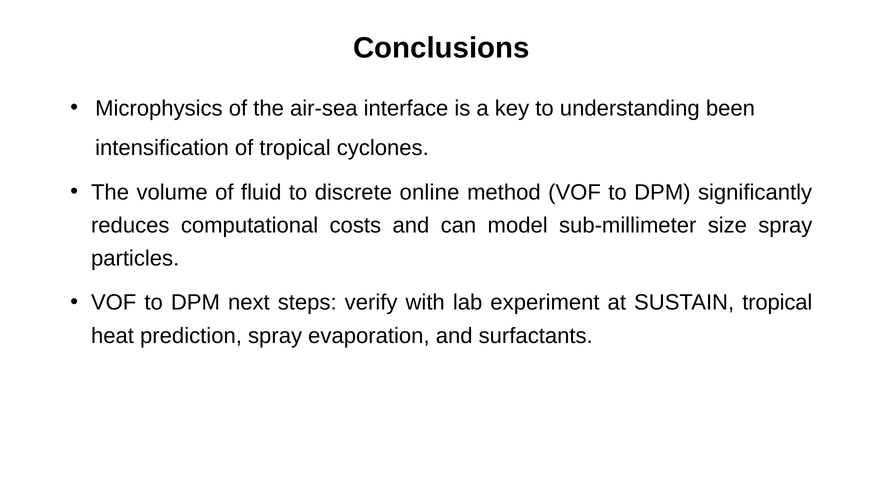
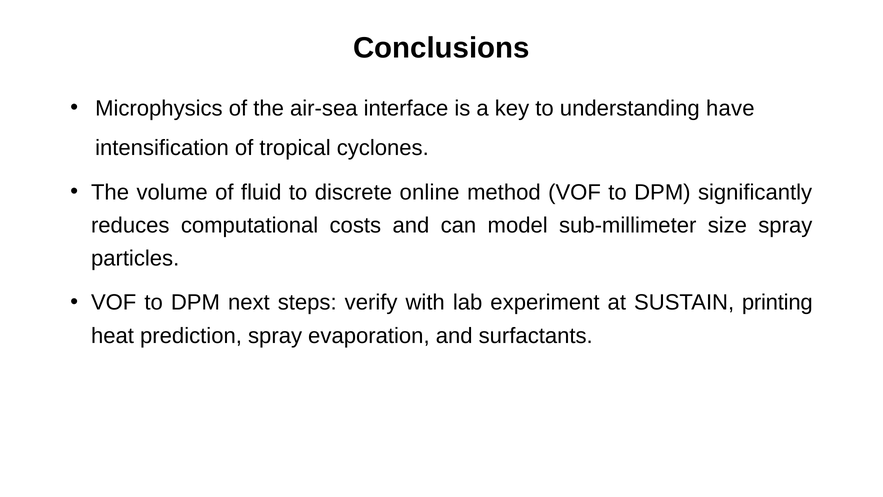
been: been -> have (730, 108)
SUSTAIN tropical: tropical -> printing (777, 302)
